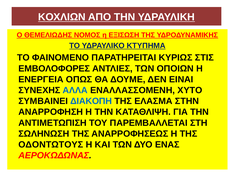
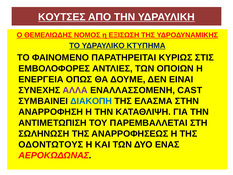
ΚΟΧΛΙΩΝ: ΚΟΧΛΙΩΝ -> ΚΟΥΤΣΕΣ (62, 17)
ΑΛΛΑ colour: blue -> purple (75, 90)
ΧΥΤΟ: ΧΥΤΟ -> CAST (190, 90)
